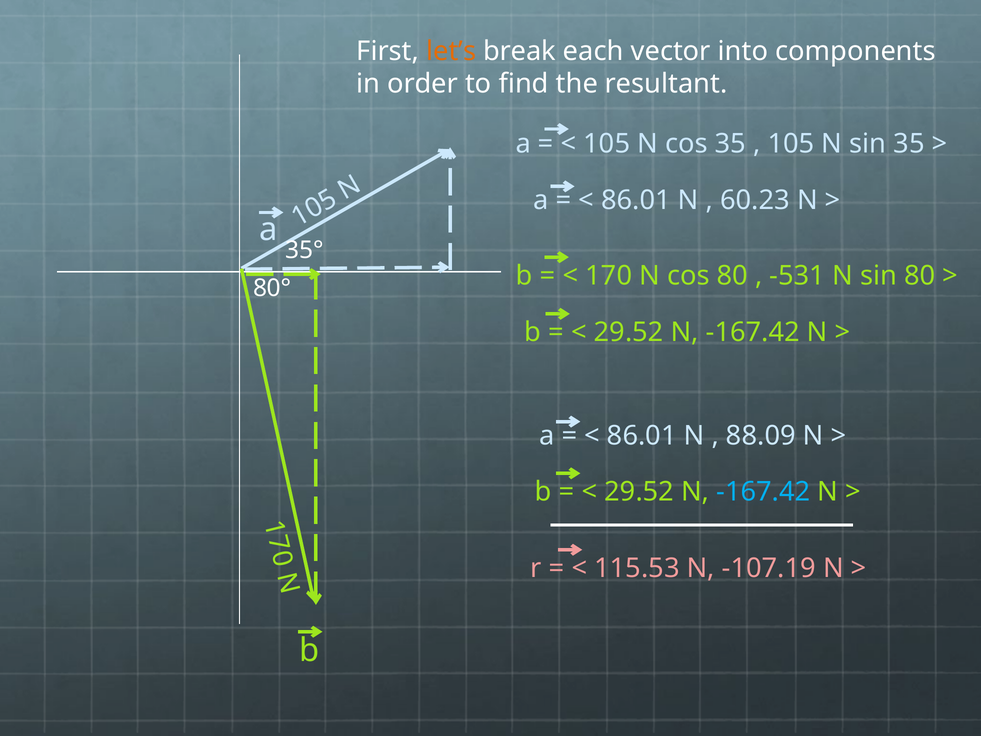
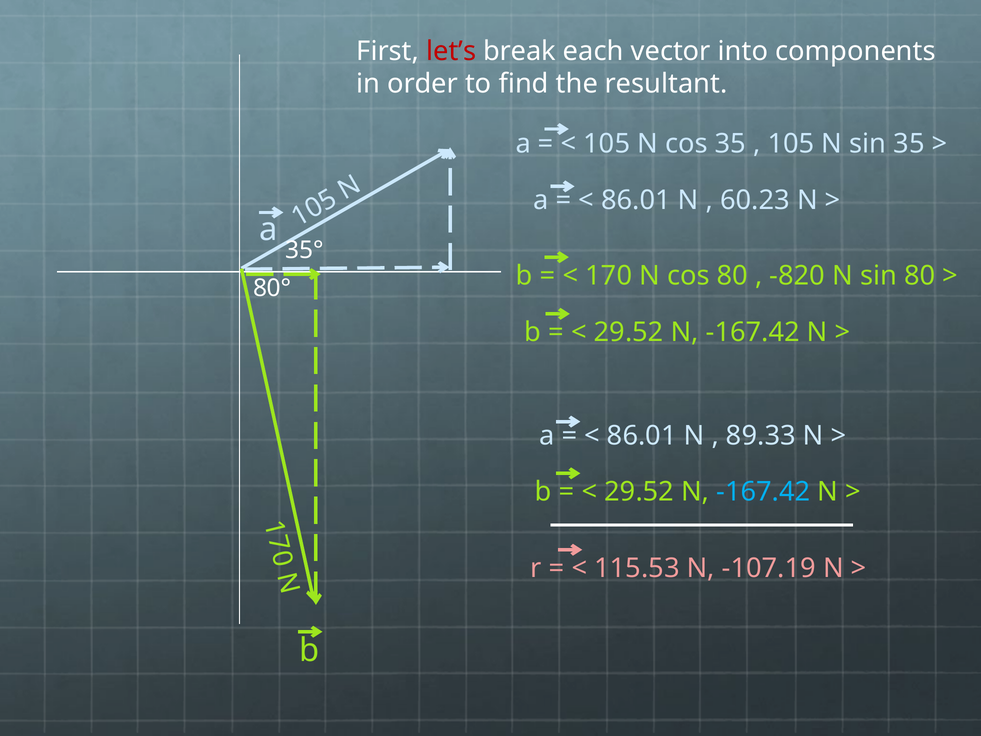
let’s colour: orange -> red (451, 51)
-531: -531 -> -820 (797, 275)
88.09: 88.09 -> 89.33 (761, 435)
